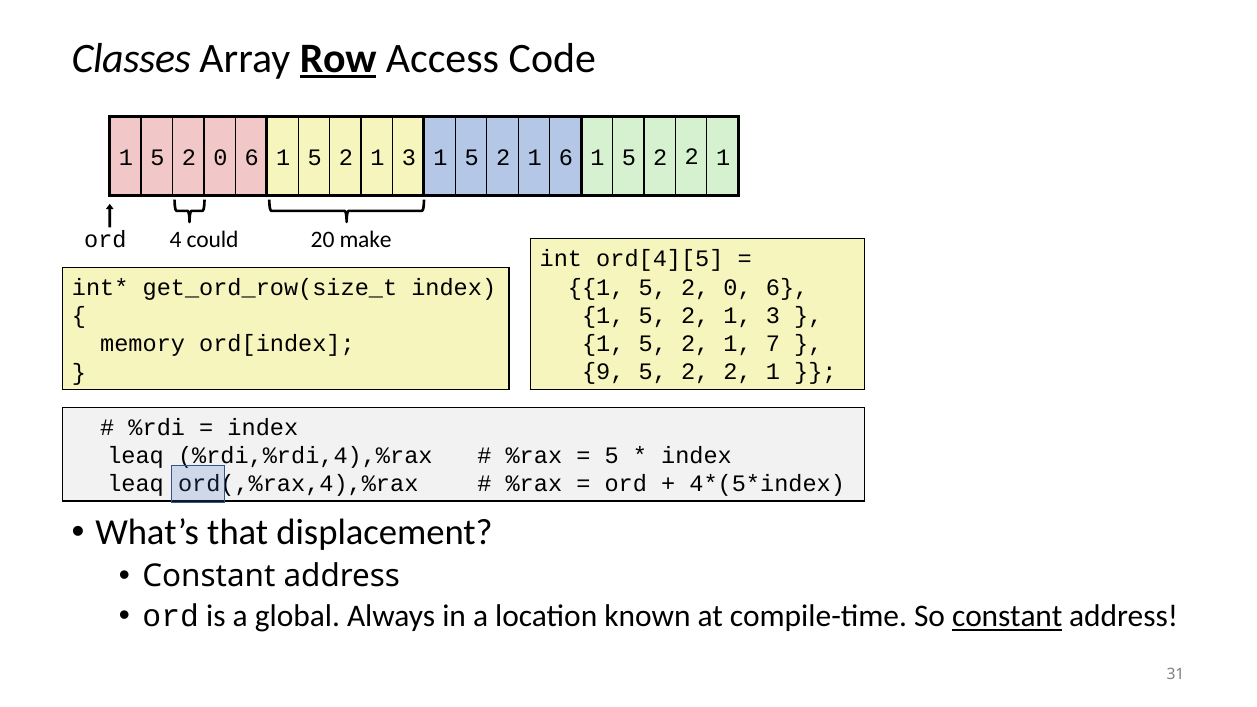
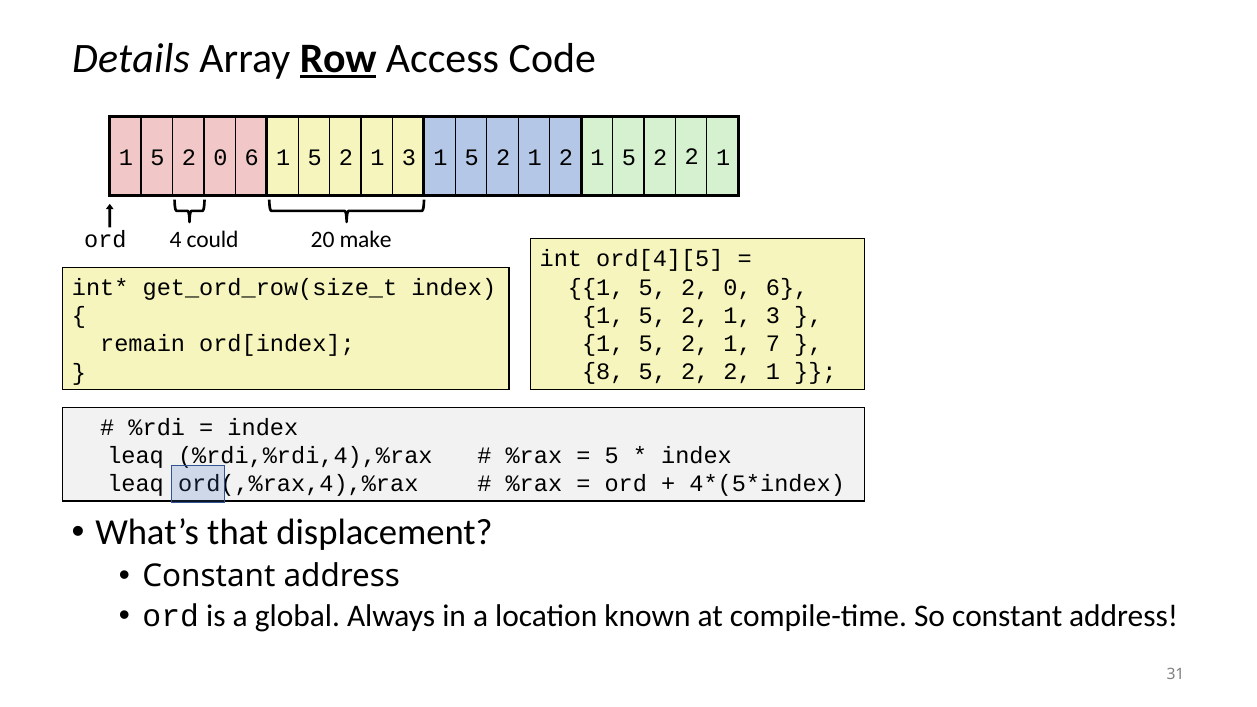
Classes: Classes -> Details (131, 59)
1 6: 6 -> 2 (566, 158)
memory: memory -> remain (143, 344)
9: 9 -> 8 (603, 372)
constant underline: present -> none (1007, 616)
